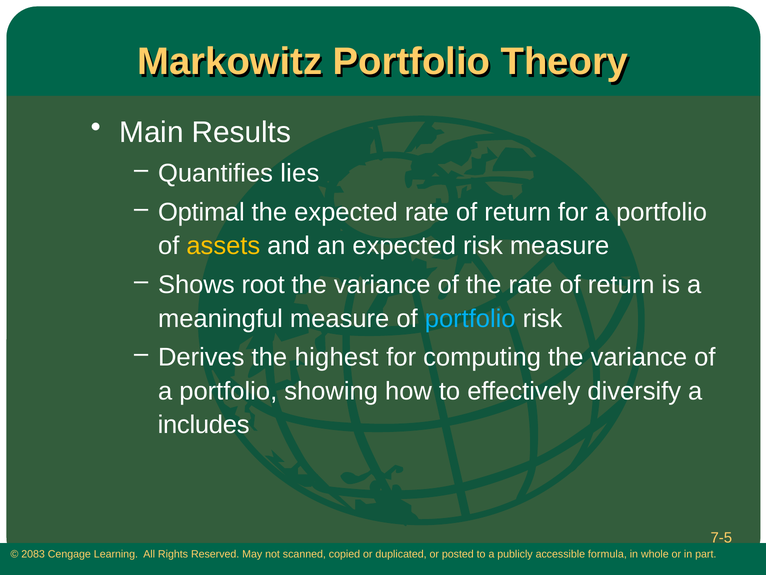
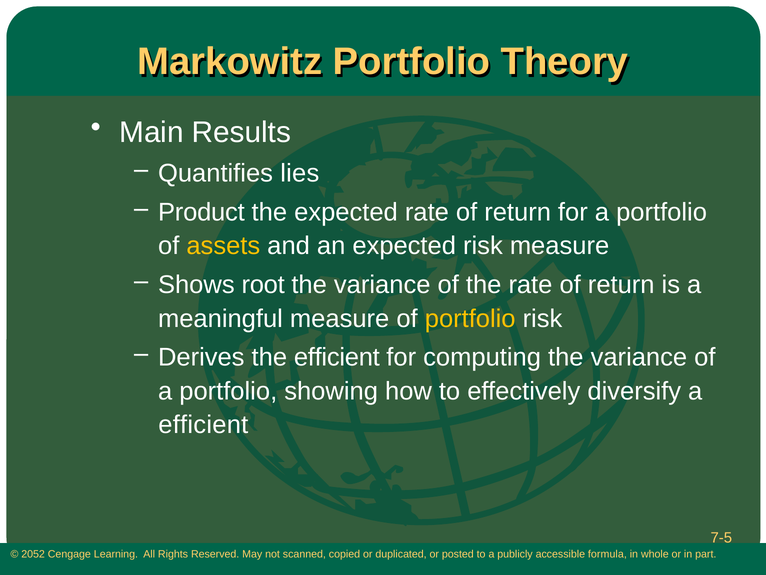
Optimal: Optimal -> Product (201, 212)
portfolio colour: light blue -> yellow (470, 318)
the highest: highest -> efficient (337, 357)
includes: includes -> efficient (203, 424)
2083: 2083 -> 2052 (33, 554)
